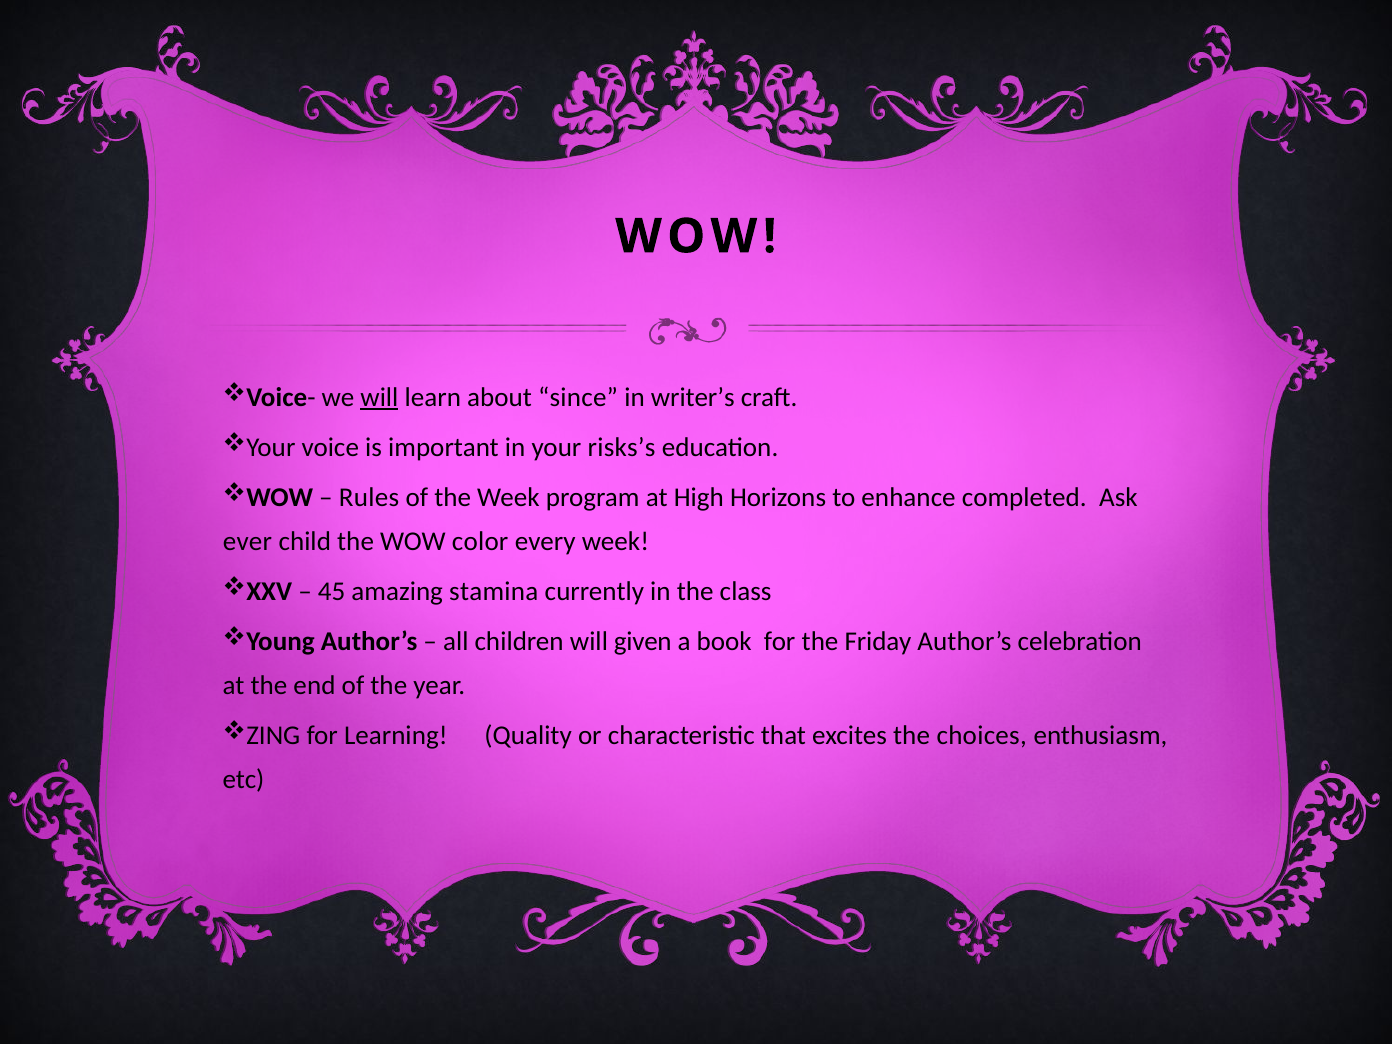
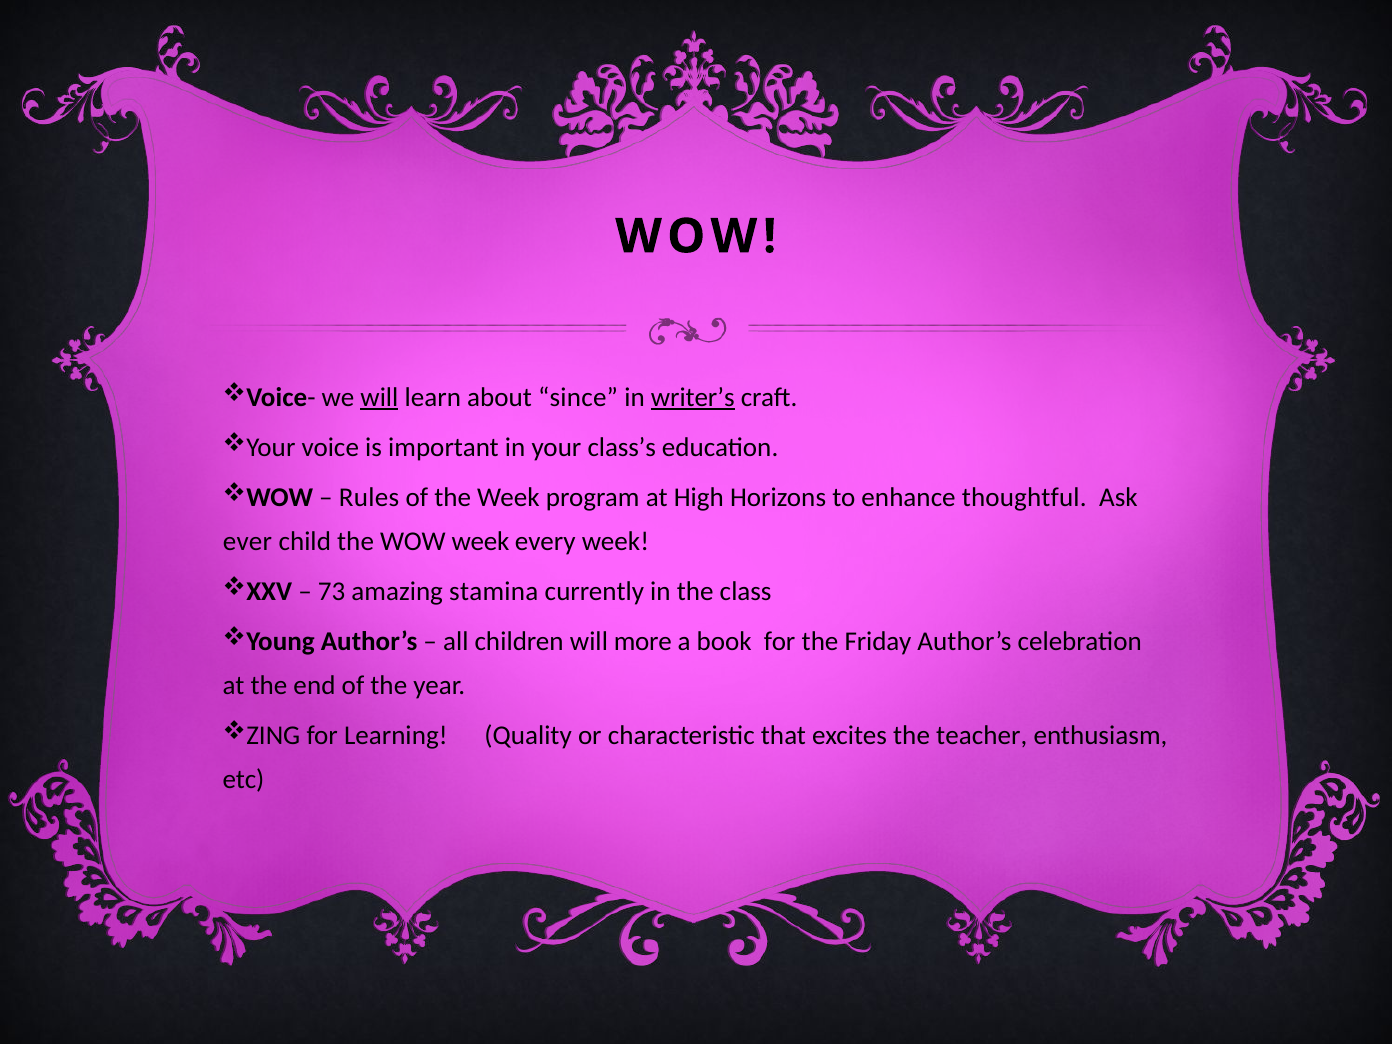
writer’s underline: none -> present (693, 397)
risks’s: risks’s -> class’s (622, 447)
completed: completed -> thoughtful (1024, 498)
WOW color: color -> week (480, 541)
45: 45 -> 73 (332, 591)
given: given -> more (643, 642)
choices: choices -> teacher (982, 736)
